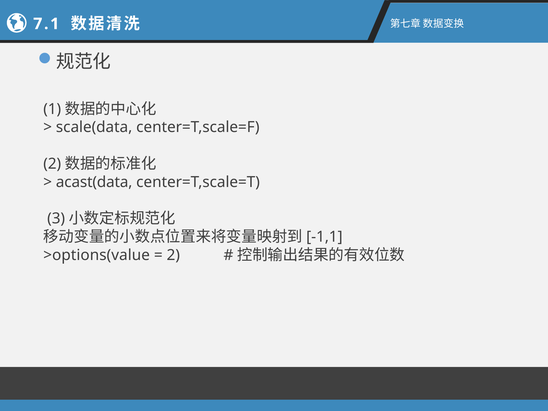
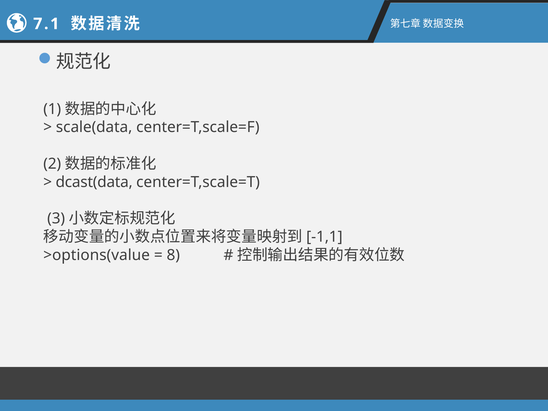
acast(data: acast(data -> dcast(data (94, 182)
2: 2 -> 8 (173, 255)
